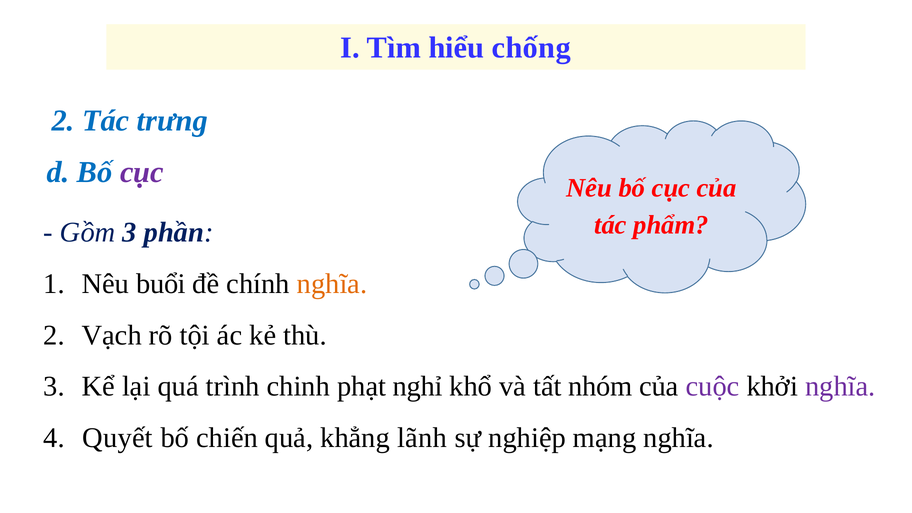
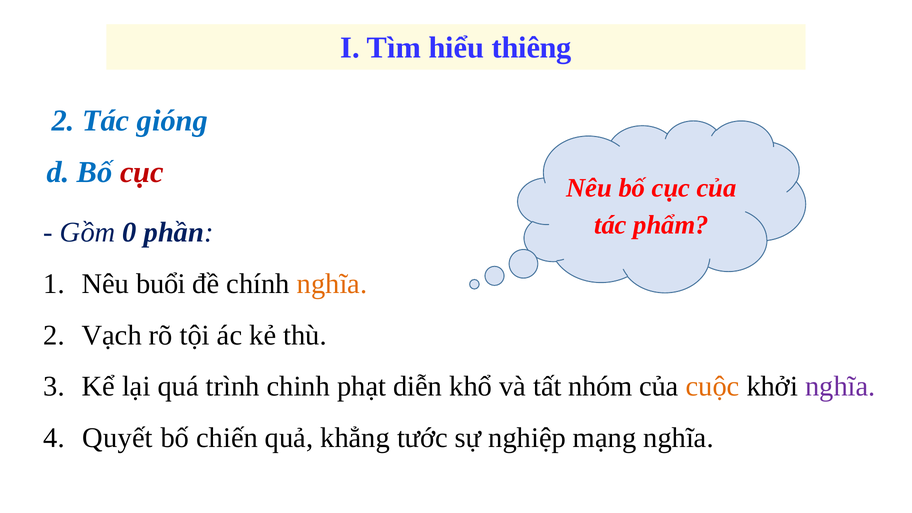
chống: chống -> thiêng (532, 48)
trưng: trưng -> gióng (172, 121)
cục colour: purple -> red (142, 172)
Gồm 3: 3 -> 0 (130, 233)
nghỉ: nghỉ -> diễn (418, 386)
cuộc colour: purple -> orange (713, 386)
lãnh: lãnh -> tước (422, 438)
